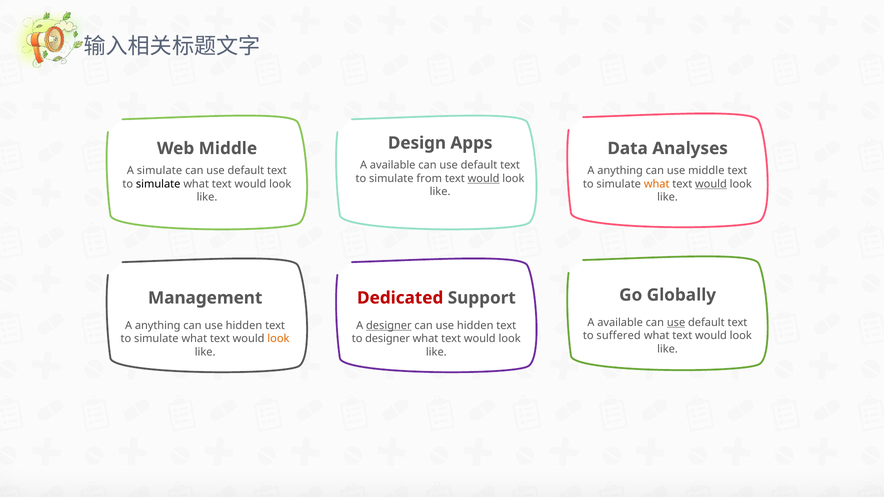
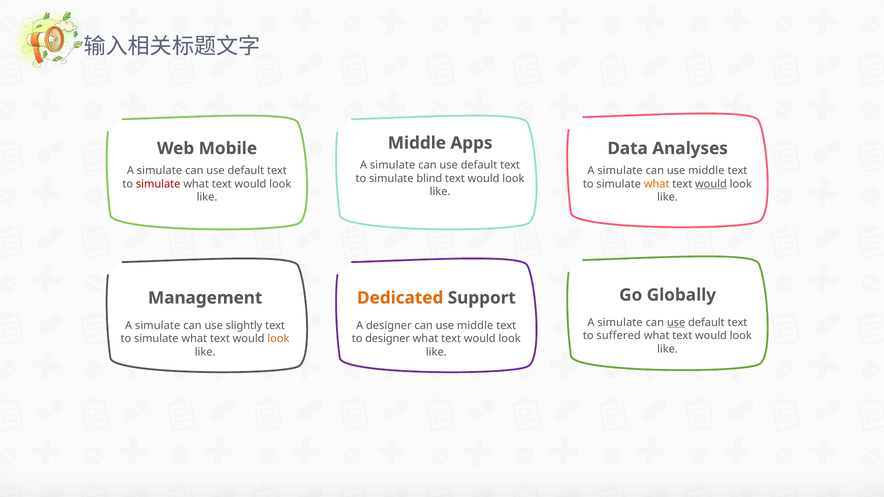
Design: Design -> Middle (417, 143)
Web Middle: Middle -> Mobile (228, 149)
available: available -> simulate (393, 165)
anything: anything -> simulate (620, 171)
from: from -> blind (429, 178)
would underline: present -> none (484, 178)
simulate colour: black -> red (158, 184)
Dedicated colour: red -> orange (400, 298)
available: available -> simulate (620, 323)
anything: anything -> simulate (158, 326)
hidden: hidden -> slightly (244, 326)
designer underline: present -> none (389, 326)
hidden: hidden -> middle (475, 326)
